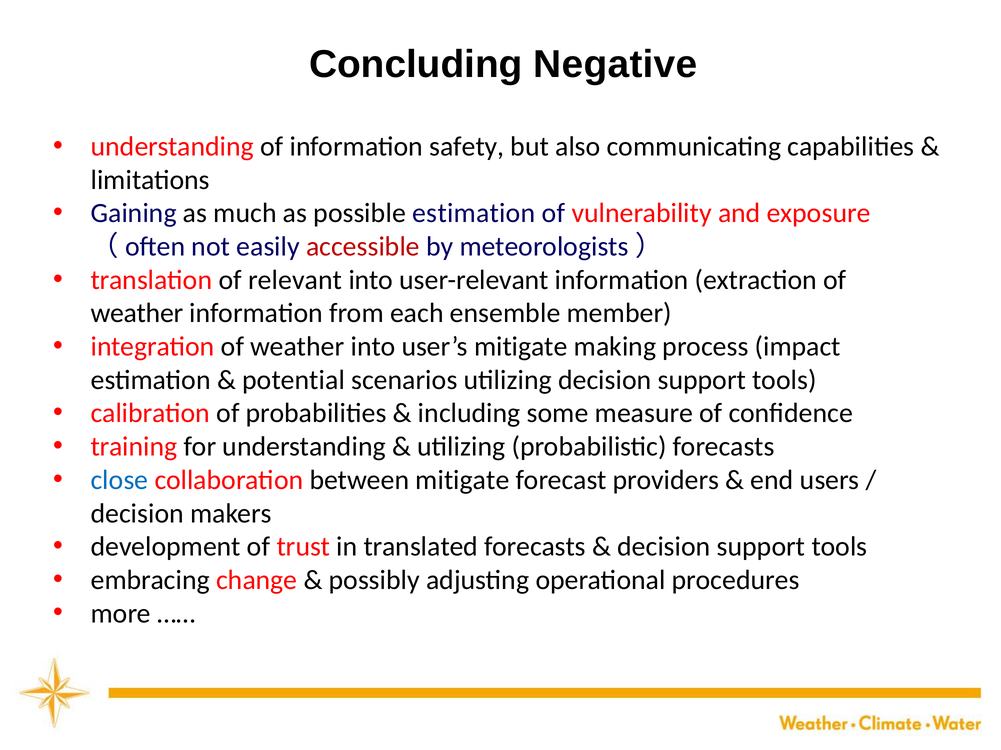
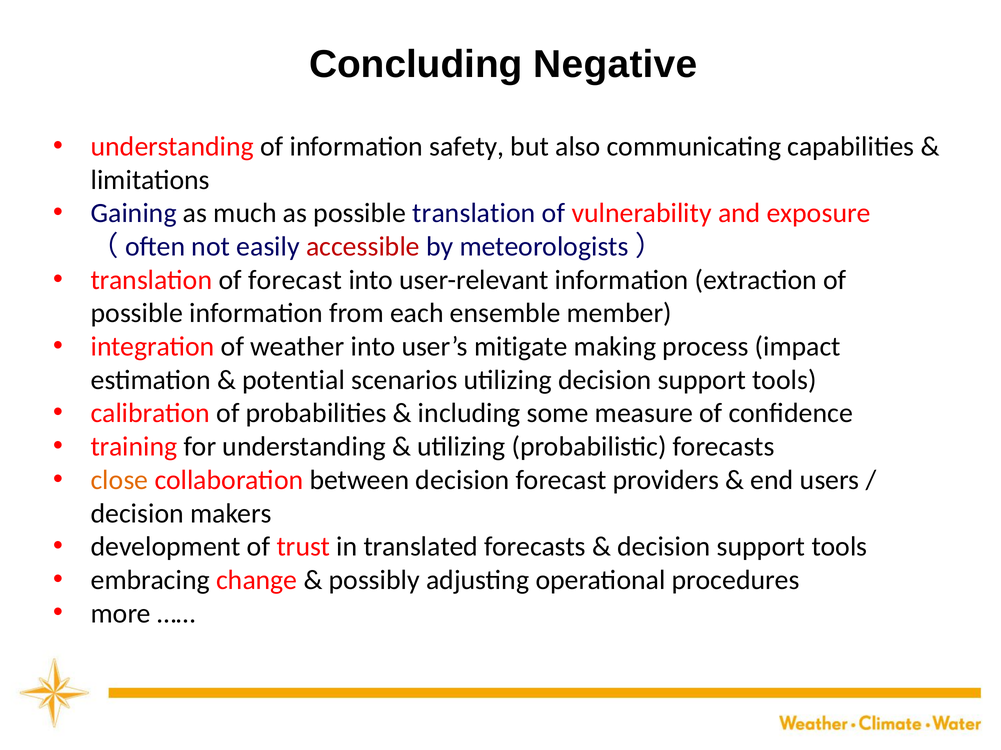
possible estimation: estimation -> translation (474, 213)
of relevant: relevant -> forecast (295, 280)
weather: weather -> possible (137, 314)
close colour: blue -> orange (119, 480)
between mitigate: mitigate -> decision (462, 480)
